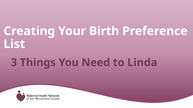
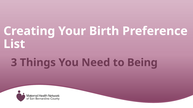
Linda: Linda -> Being (142, 63)
